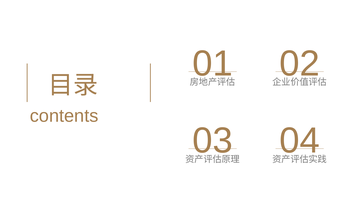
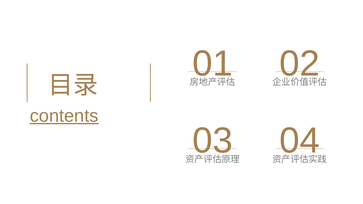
contents underline: none -> present (64, 116)
